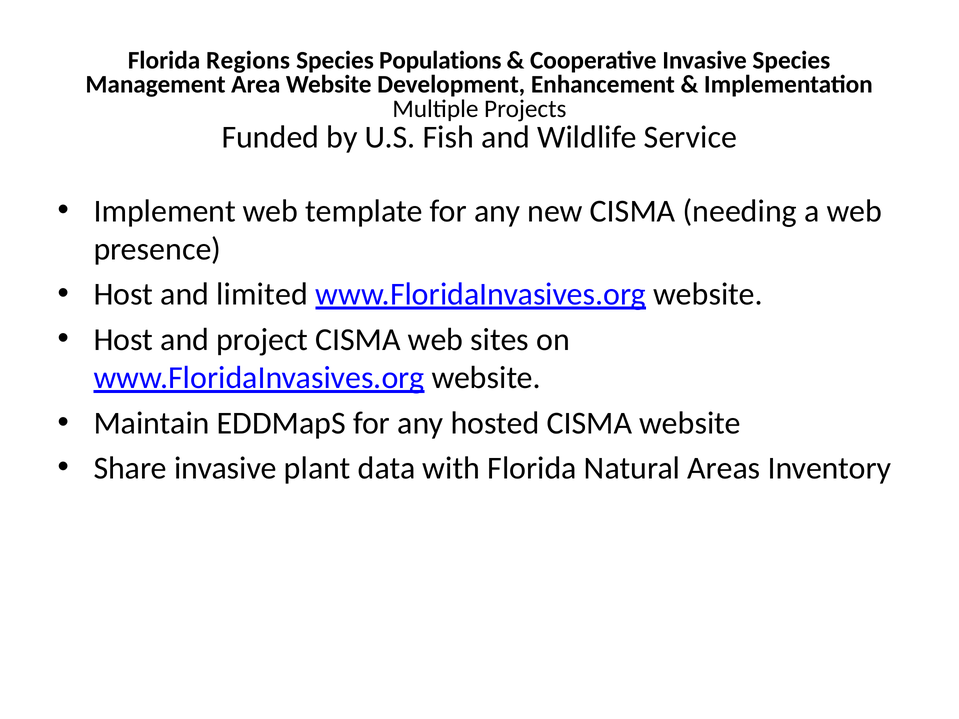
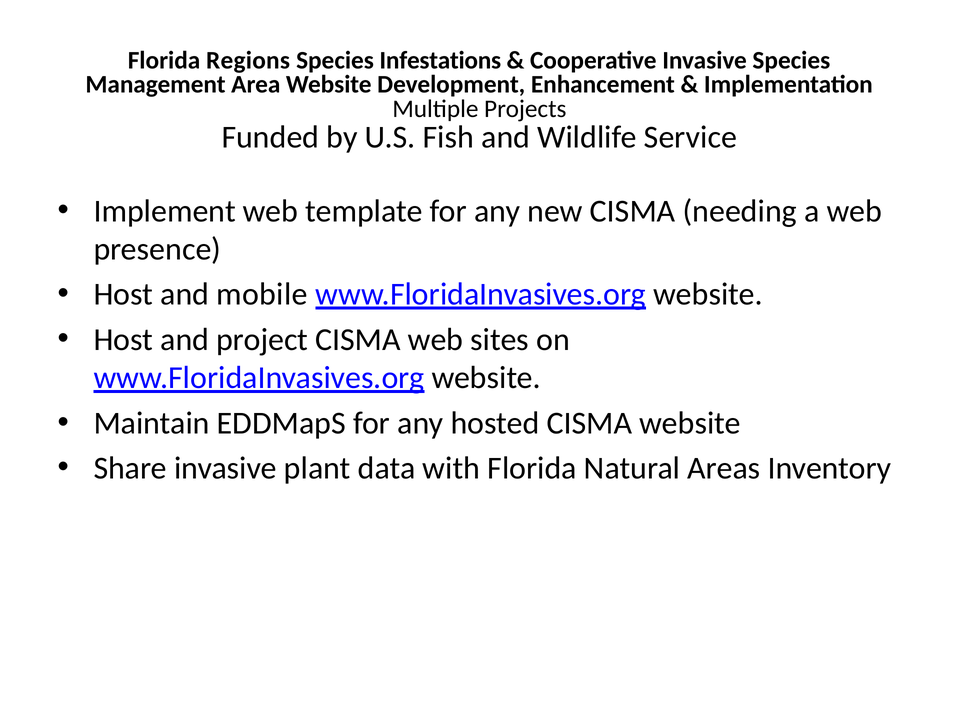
Populations: Populations -> Infestations (440, 60)
limited: limited -> mobile (262, 294)
